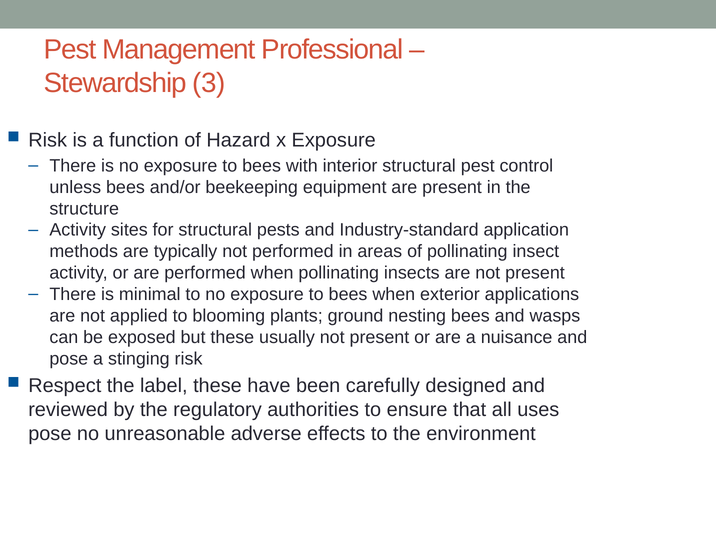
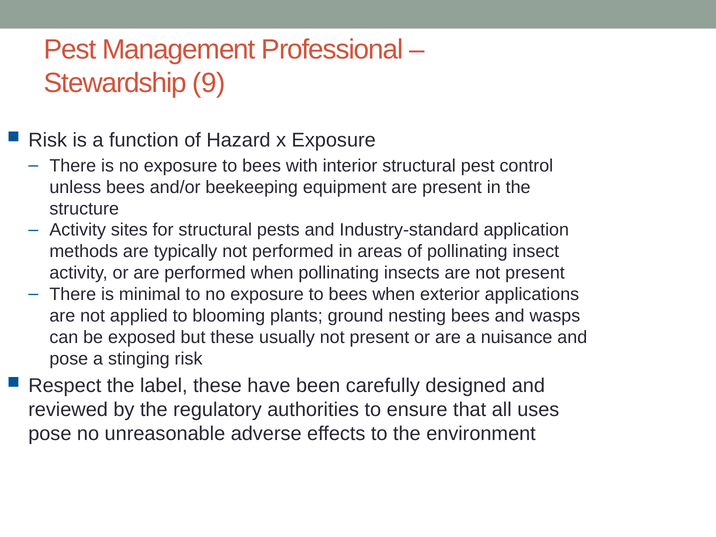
3: 3 -> 9 (209, 83)
